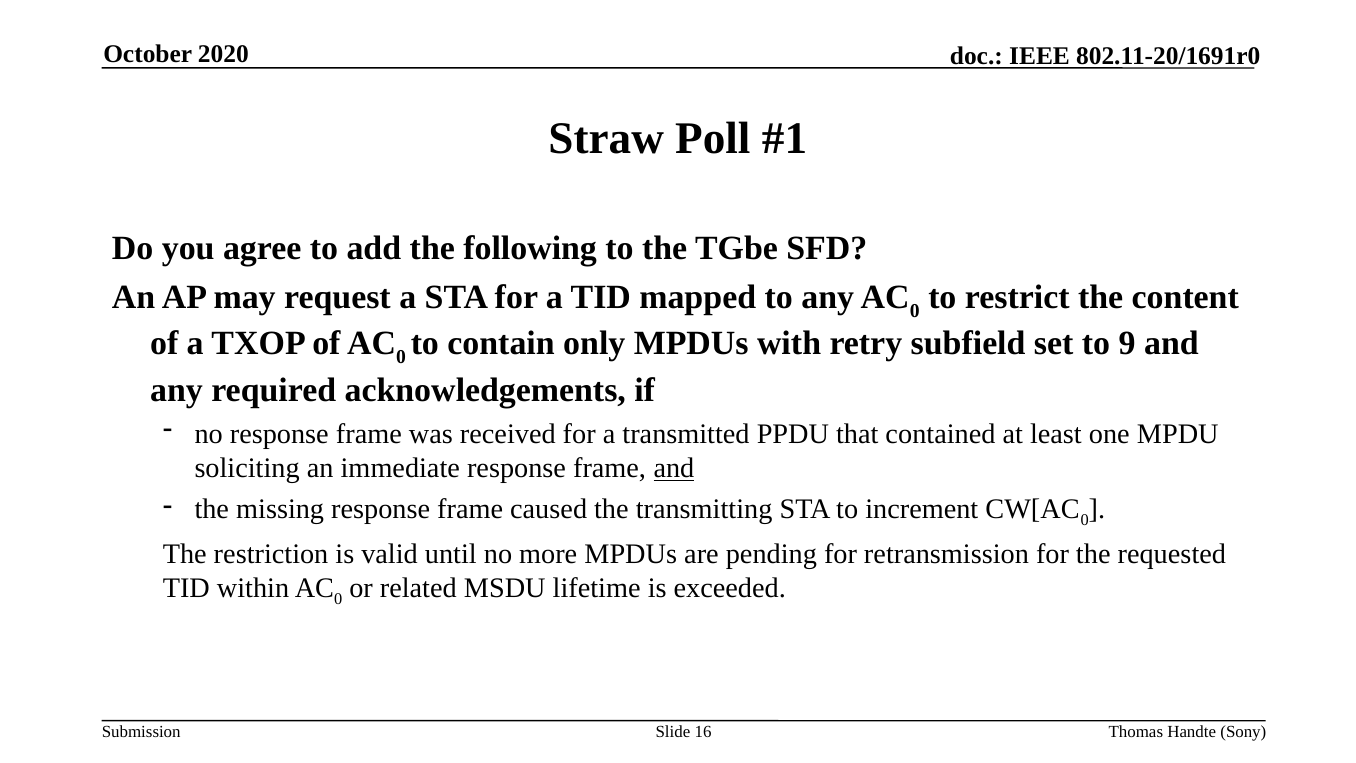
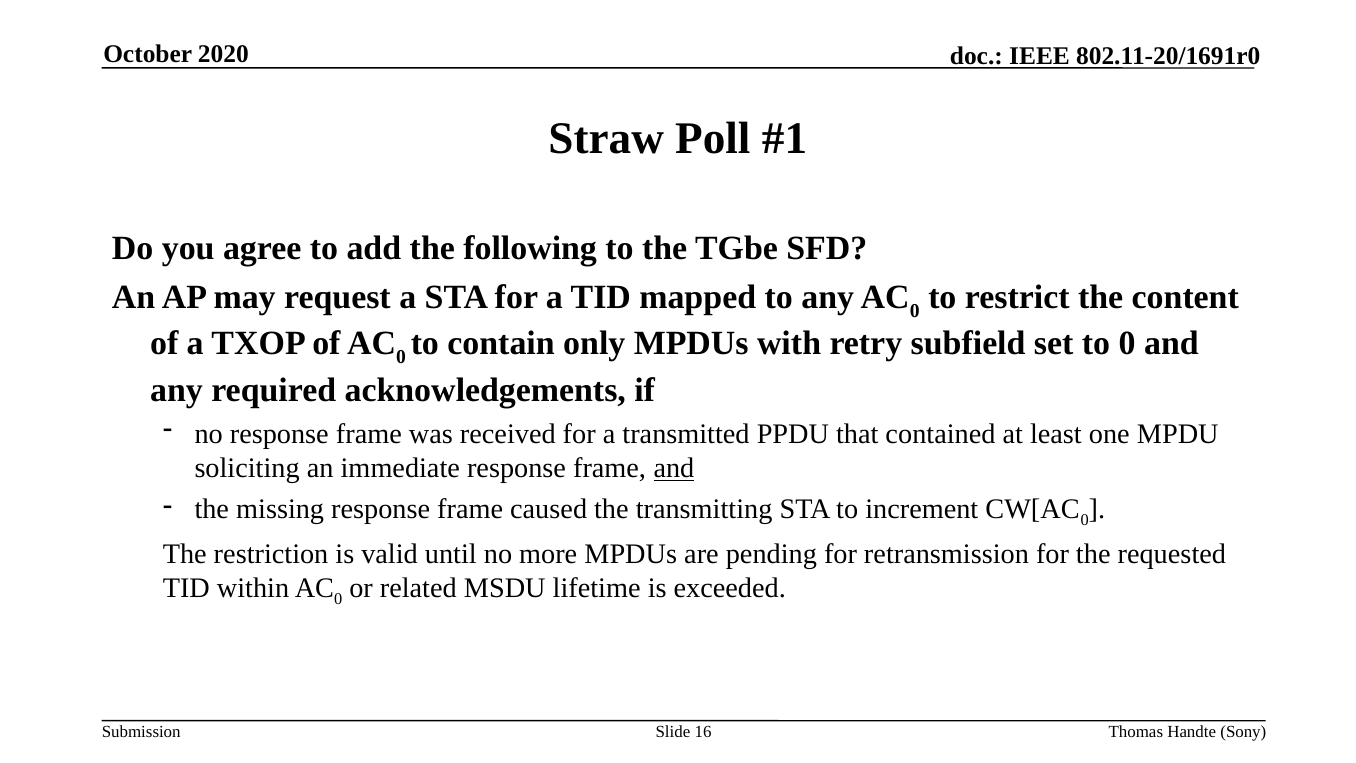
to 9: 9 -> 0 (1127, 344)
